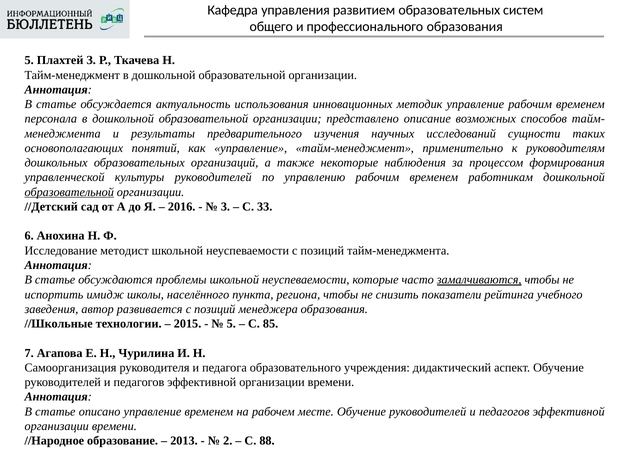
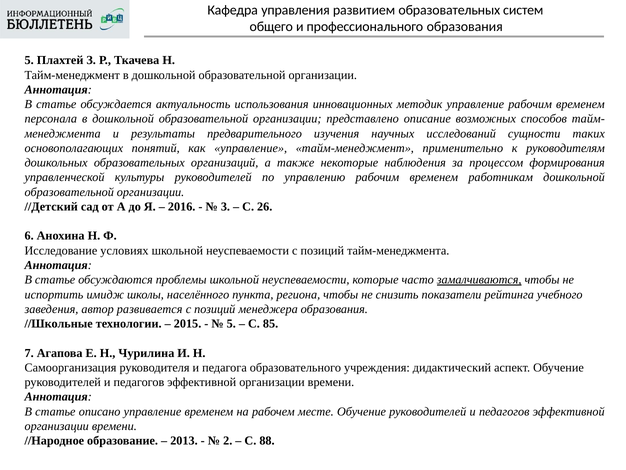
образовательной underline: present -> none (69, 192)
33: 33 -> 26 (265, 206)
методист: методист -> условиях (124, 250)
